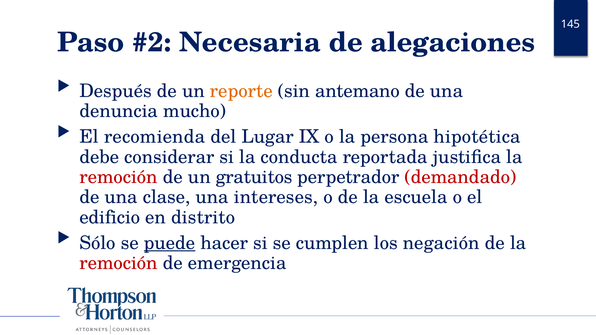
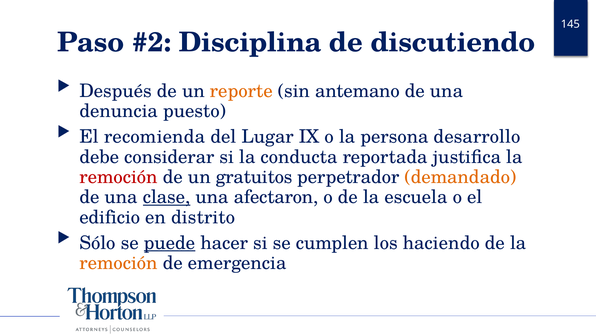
Necesaria: Necesaria -> Disciplina (250, 43)
alegaciones: alegaciones -> discutiendo (453, 43)
mucho: mucho -> puesto (195, 111)
hipotética: hipotética -> desarrollo (477, 137)
demandado colour: red -> orange (460, 177)
clase underline: none -> present (167, 197)
intereses: intereses -> afectaron (276, 197)
negación: negación -> haciendo (441, 243)
remoción colour: red -> orange (119, 263)
